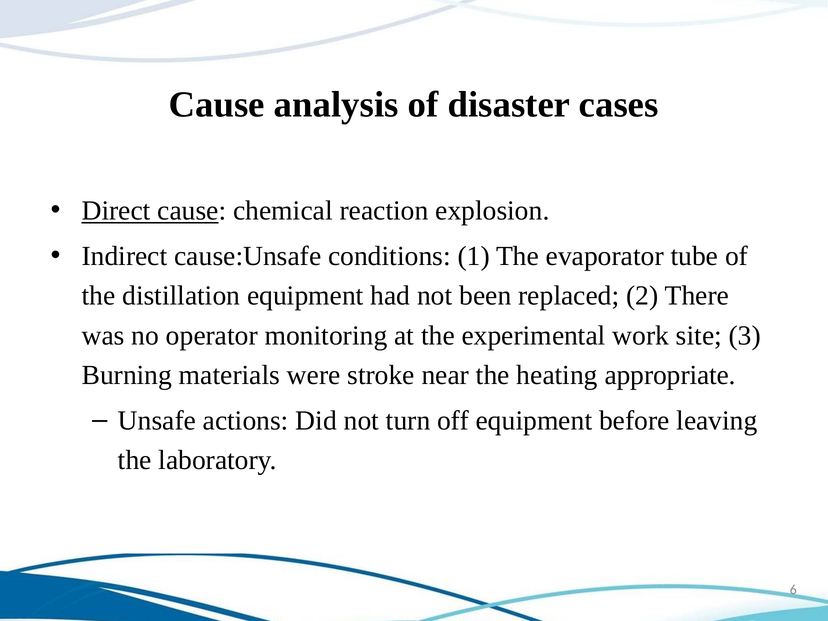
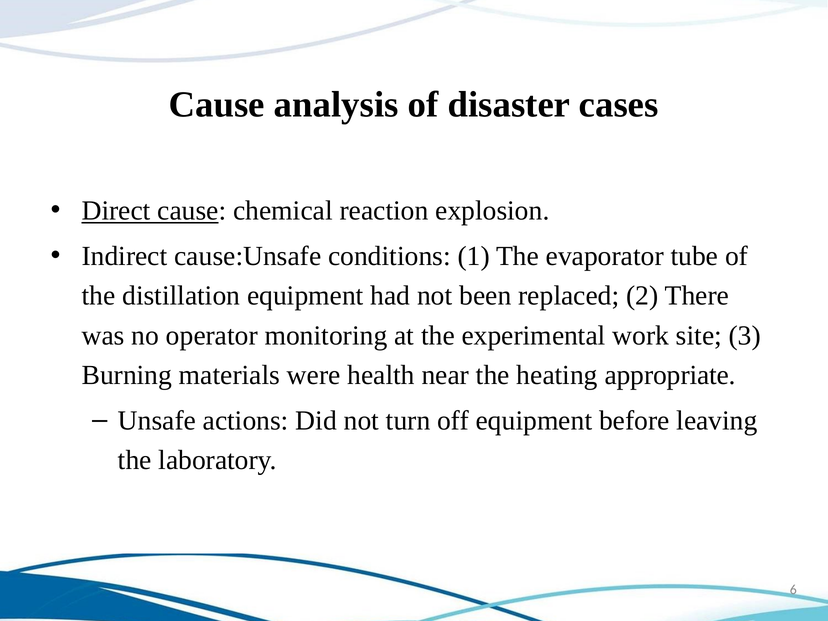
stroke: stroke -> health (381, 375)
